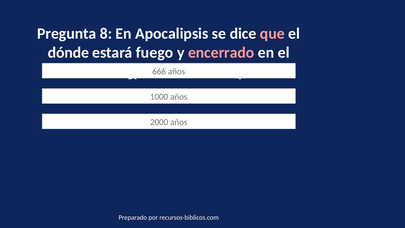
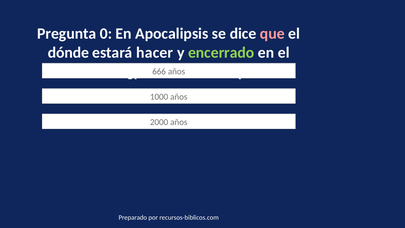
8: 8 -> 0 (106, 34)
fuego: fuego -> hacer (155, 53)
encerrado colour: pink -> light green (221, 53)
